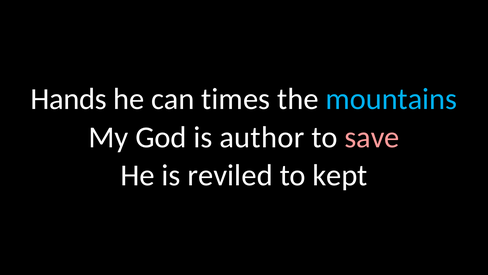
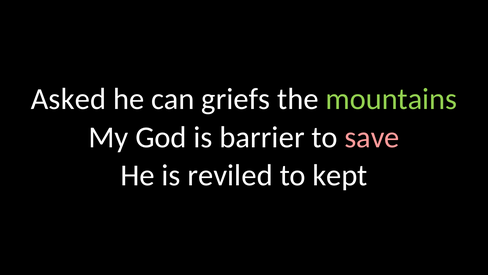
Hands: Hands -> Asked (68, 99)
times: times -> griefs (236, 99)
mountains colour: light blue -> light green (391, 99)
author: author -> barrier (262, 137)
